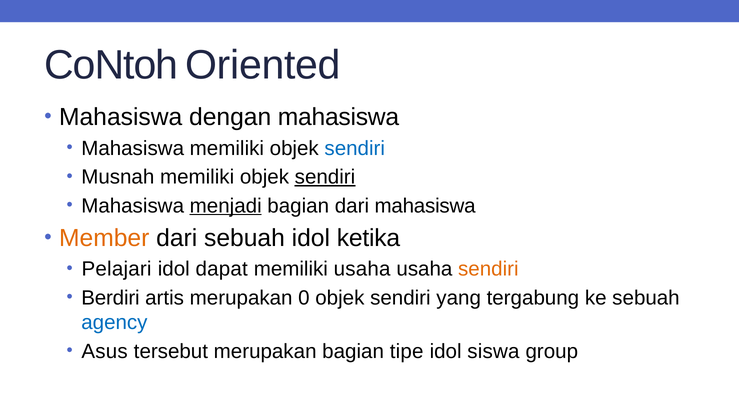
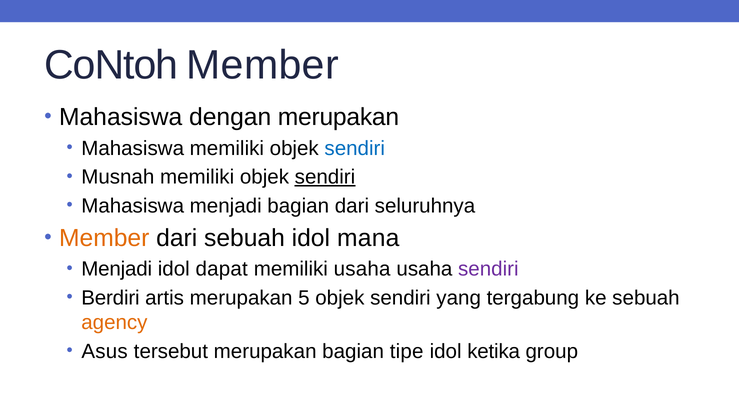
CoNtoh Oriented: Oriented -> Member (263, 65)
dengan mahasiswa: mahasiswa -> merupakan (338, 117)
menjadi underline: present -> none (226, 206)
dari mahasiswa: mahasiswa -> seluruhnya (425, 206)
ketika: ketika -> mana (368, 238)
Pelajari: Pelajari -> Menjadi (117, 269)
sendiri colour: orange -> purple (488, 269)
0: 0 -> 5 (304, 298)
agency colour: blue -> orange (114, 322)
siswa: siswa -> ketika (494, 351)
